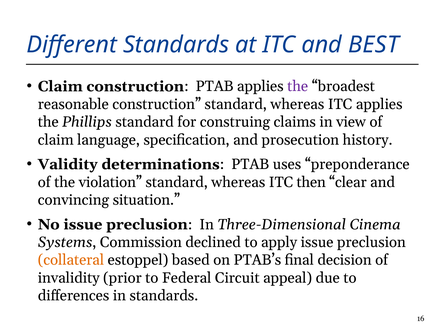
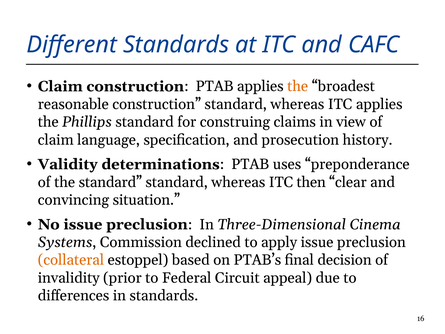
BEST: BEST -> CAFC (374, 45)
the colour: purple -> orange (298, 86)
the violation: violation -> standard (110, 182)
